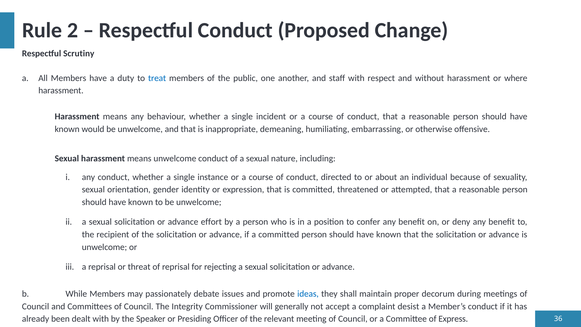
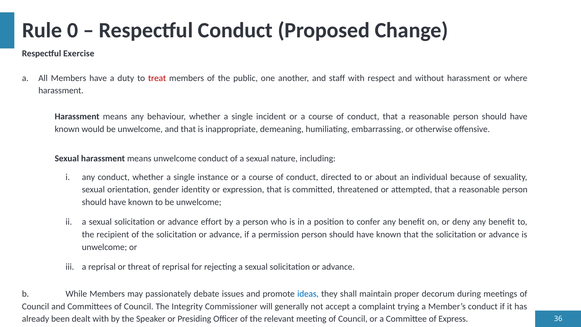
2: 2 -> 0 (73, 30)
Scrutiny: Scrutiny -> Exercise (79, 53)
treat colour: blue -> red (157, 78)
a committed: committed -> permission (279, 234)
desist: desist -> trying (408, 306)
